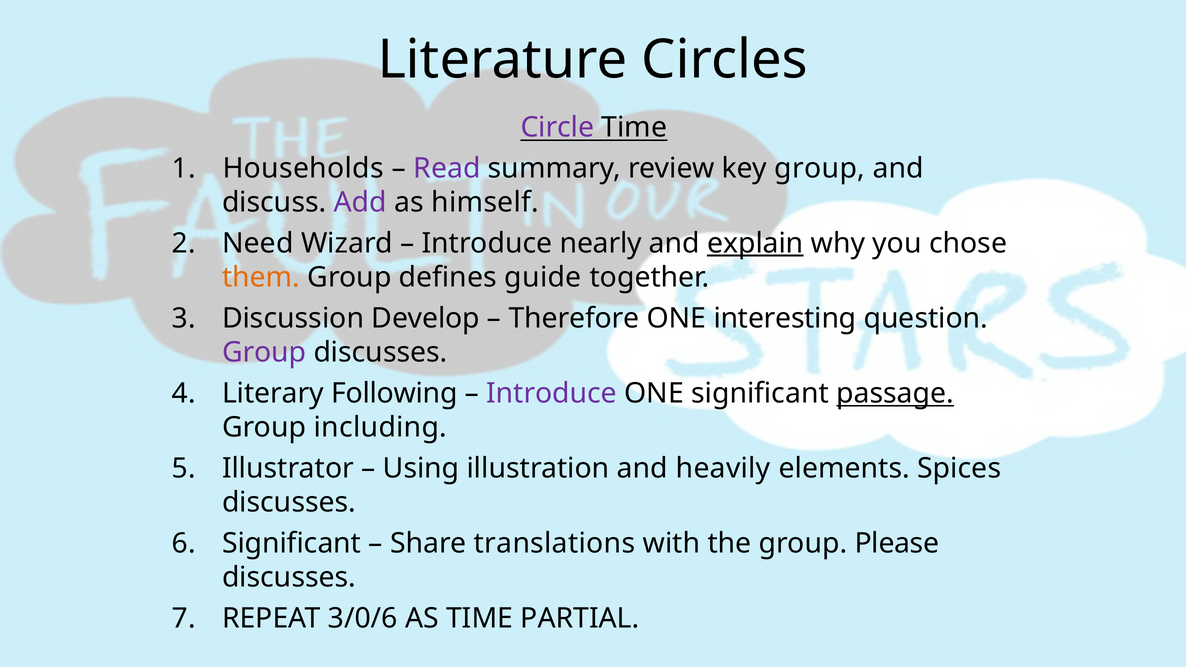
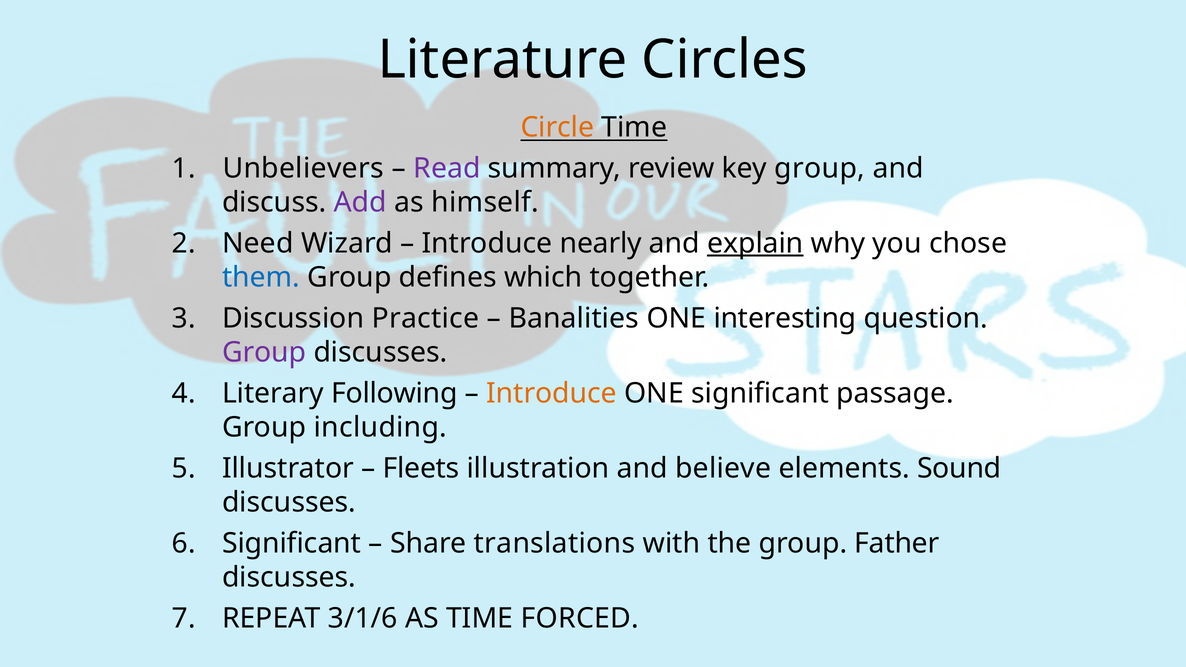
Circle colour: purple -> orange (557, 127)
Households: Households -> Unbelievers (303, 168)
them colour: orange -> blue (261, 277)
guide: guide -> which (543, 277)
Develop: Develop -> Practice (425, 318)
Therefore: Therefore -> Banalities (574, 318)
Introduce colour: purple -> orange (552, 393)
passage underline: present -> none (895, 393)
Using: Using -> Fleets (421, 469)
heavily: heavily -> believe (723, 469)
Spices: Spices -> Sound (959, 469)
Please: Please -> Father (897, 544)
3/0/6: 3/0/6 -> 3/1/6 (363, 619)
PARTIAL: PARTIAL -> FORCED (580, 619)
